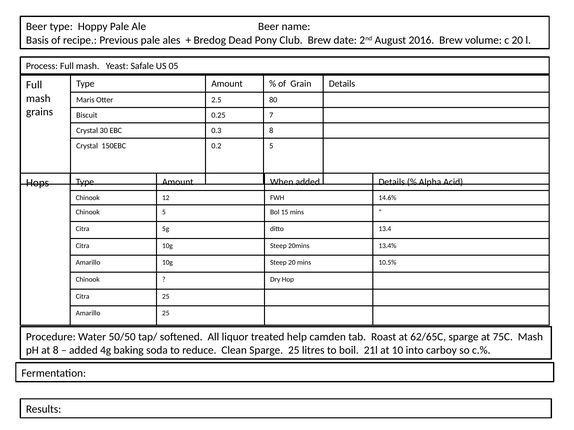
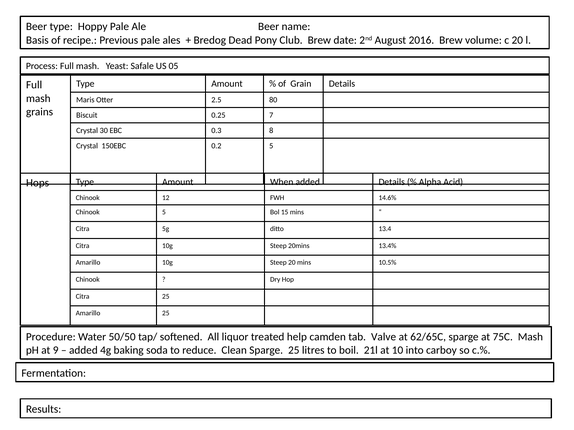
Roast: Roast -> Valve (384, 337)
at 8: 8 -> 9 (56, 351)
